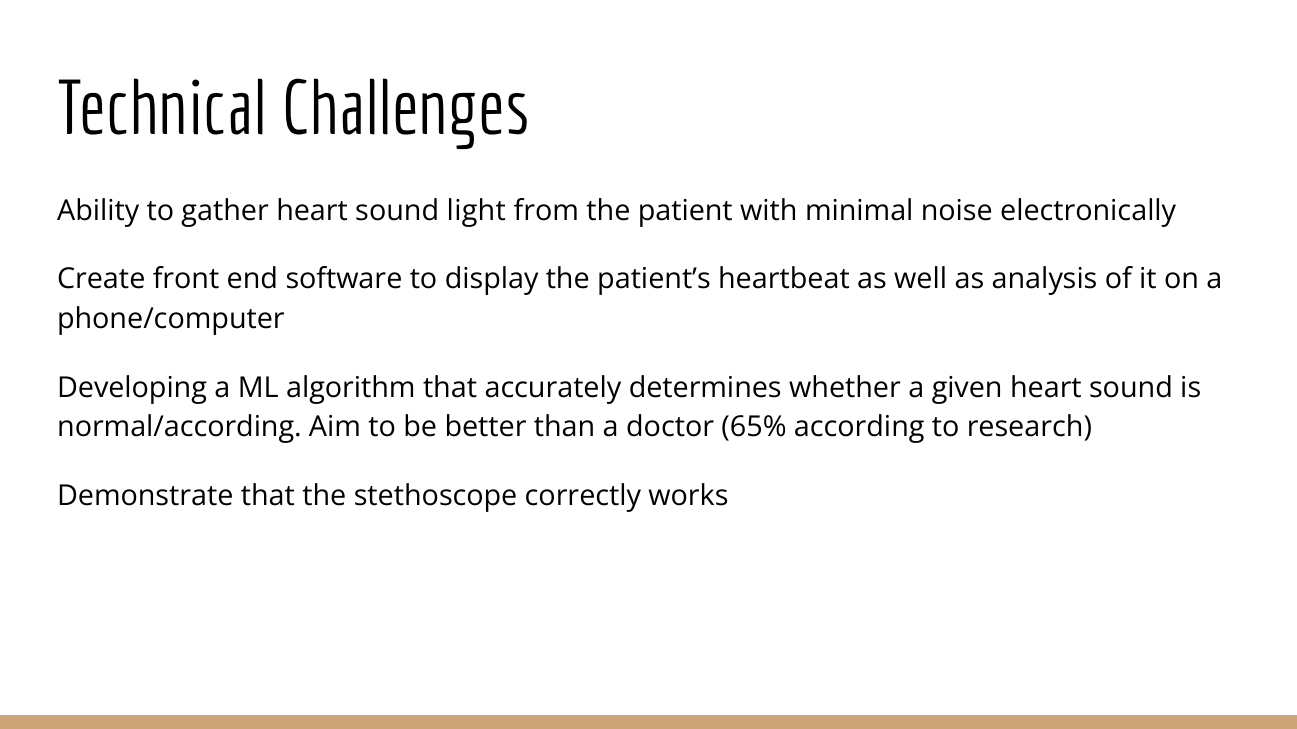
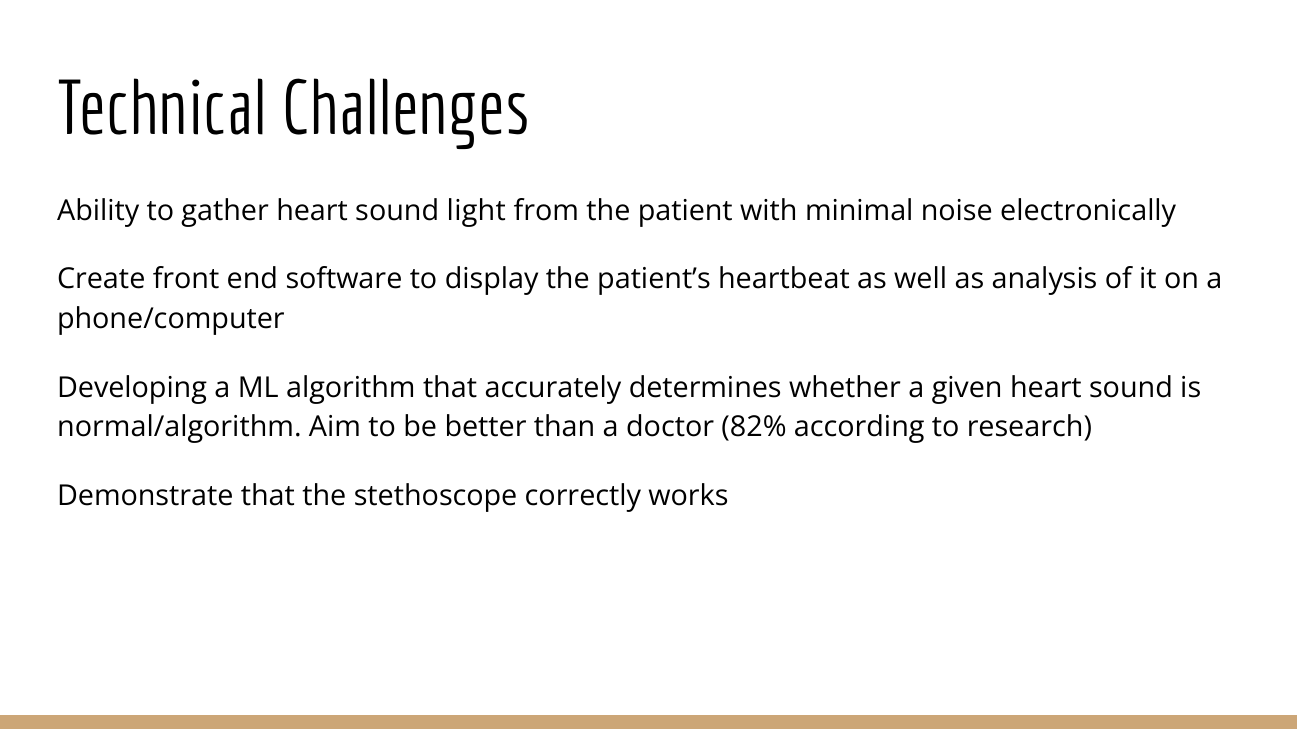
normal/according: normal/according -> normal/algorithm (179, 428)
65%: 65% -> 82% (754, 428)
